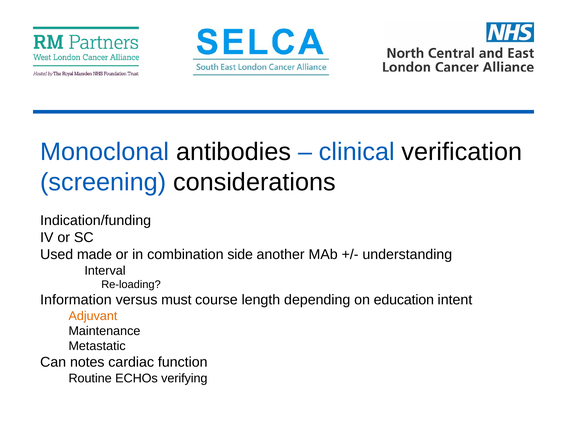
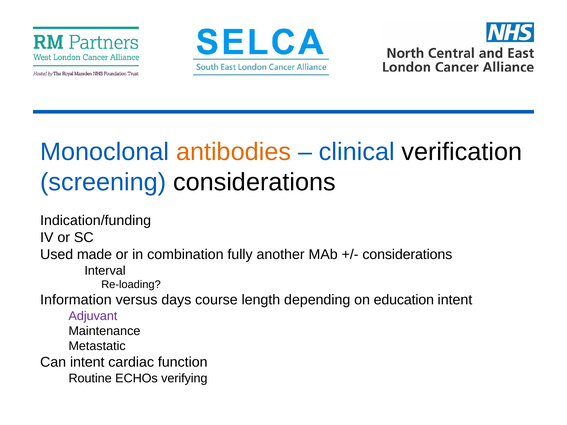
antibodies colour: black -> orange (233, 152)
side: side -> fully (240, 255)
understanding: understanding -> considerations (407, 255)
must: must -> days (176, 300)
Adjuvant colour: orange -> purple (93, 316)
Can notes: notes -> intent (87, 362)
